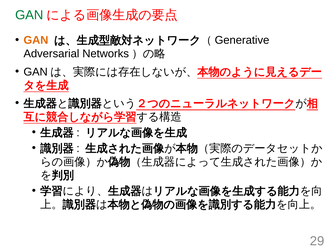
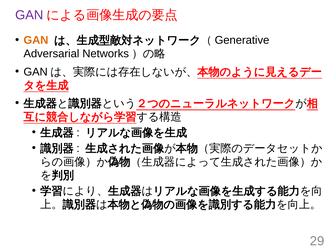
GAN colour: green -> purple (29, 15)
